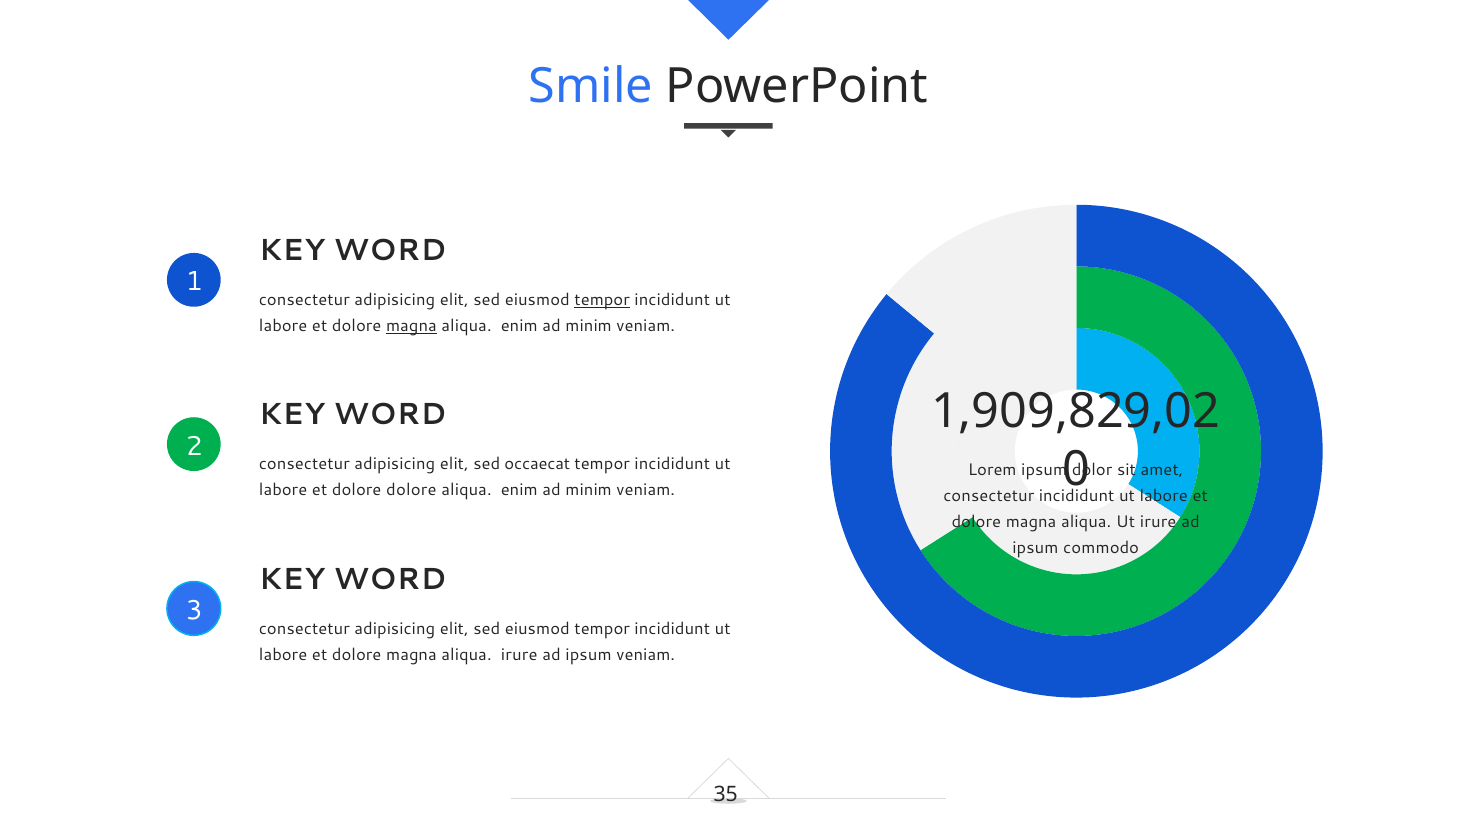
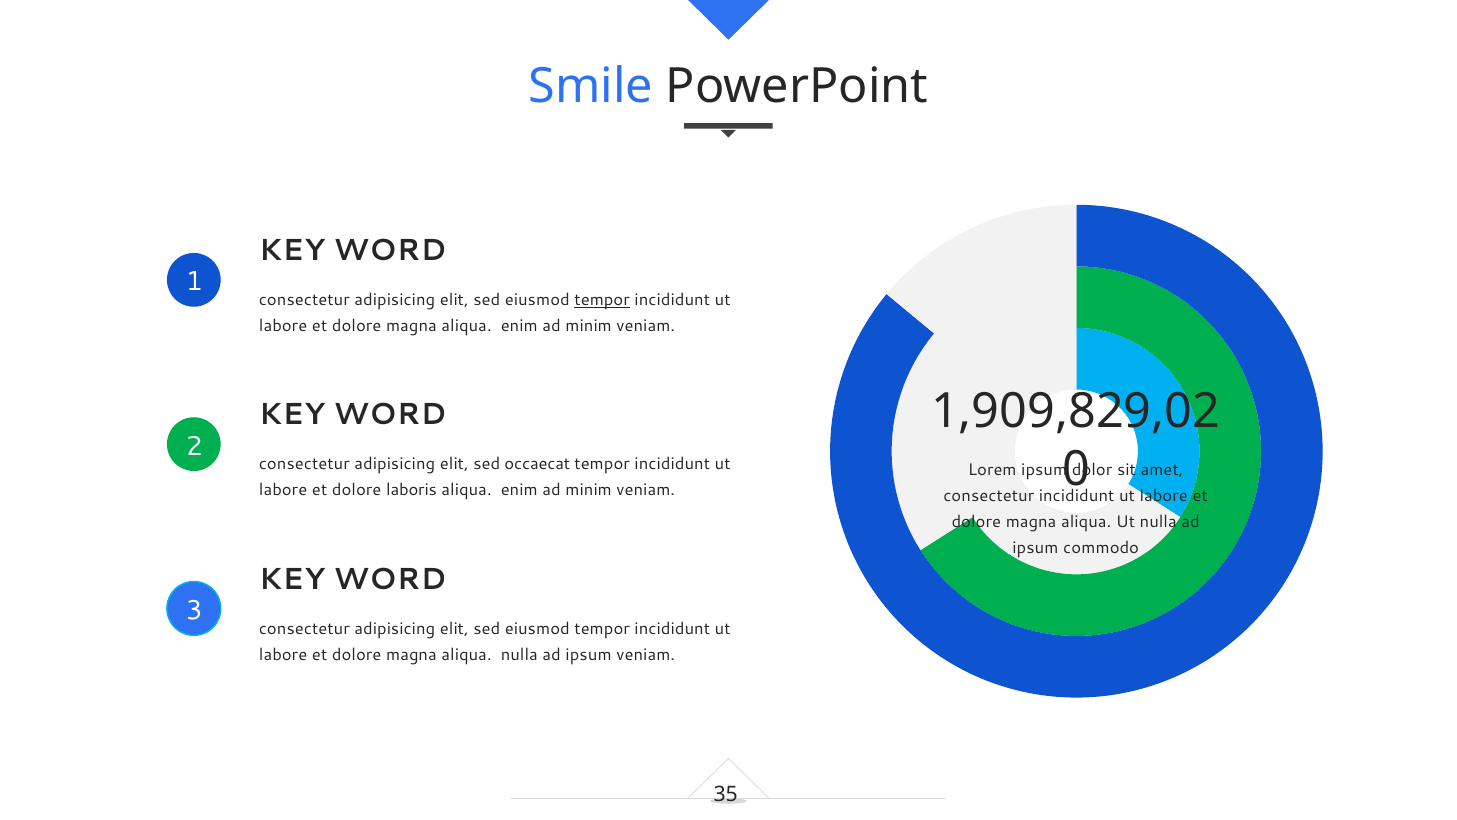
magna underline: present -> none (411, 326)
dolore dolore: dolore -> laboris (412, 490)
Ut irure: irure -> nulla (1158, 522)
aliqua irure: irure -> nulla (519, 654)
